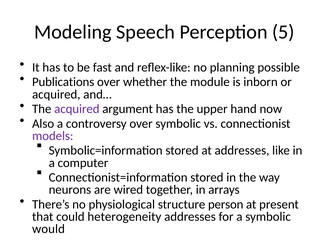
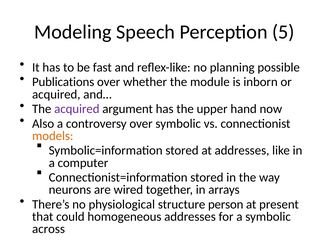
models colour: purple -> orange (53, 136)
heterogeneity: heterogeneity -> homogeneous (124, 216)
would: would -> across (49, 229)
